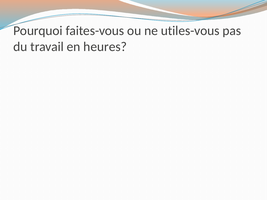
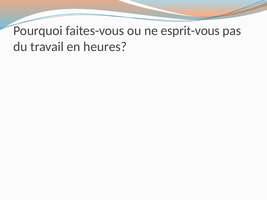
utiles-vous: utiles-vous -> esprit-vous (190, 31)
